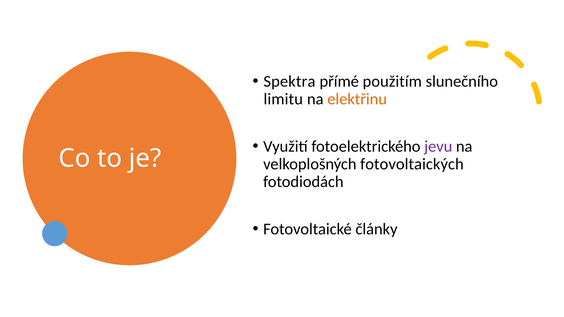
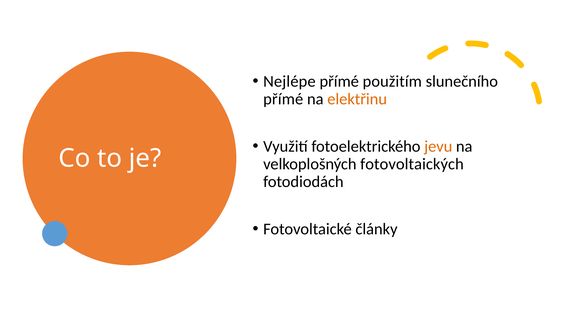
Spektra: Spektra -> Nejlépe (289, 81)
limitu: limitu -> přímé (283, 99)
jevu colour: purple -> orange (438, 146)
